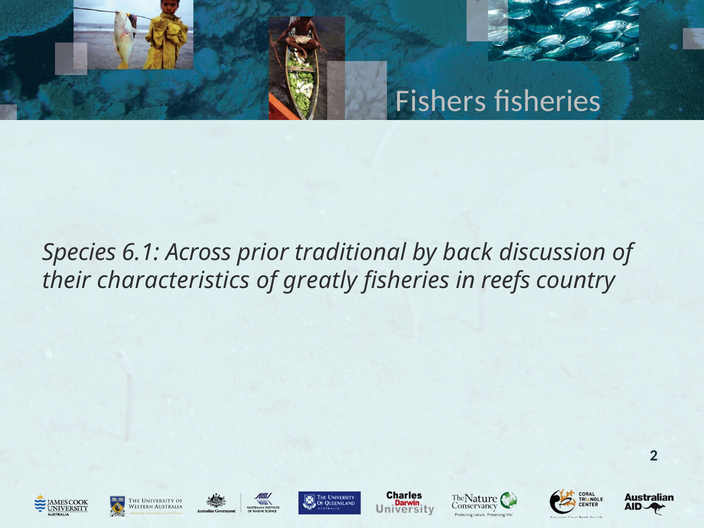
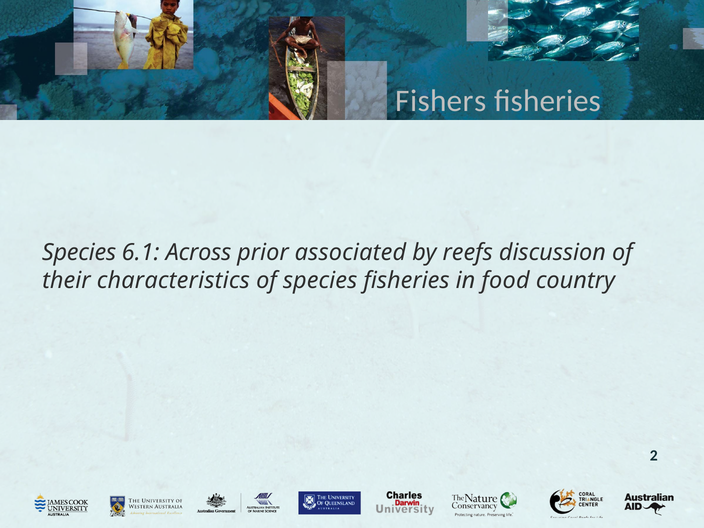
traditional: traditional -> associated (350, 253)
back: back -> reefs (468, 253)
of greatly: greatly -> species (320, 281)
reefs: reefs -> food (506, 281)
